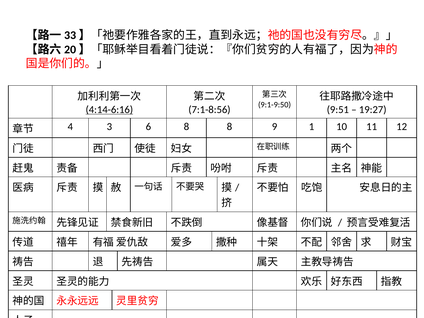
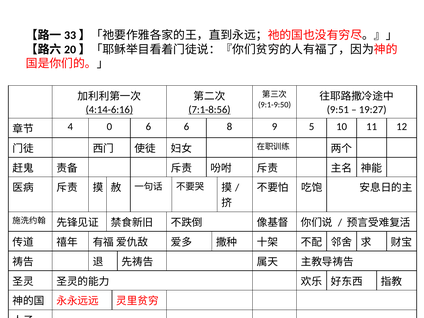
7:1-8:56 underline: none -> present (209, 110)
3: 3 -> 0 (109, 127)
6 8: 8 -> 6 (186, 127)
1: 1 -> 5 (312, 127)
